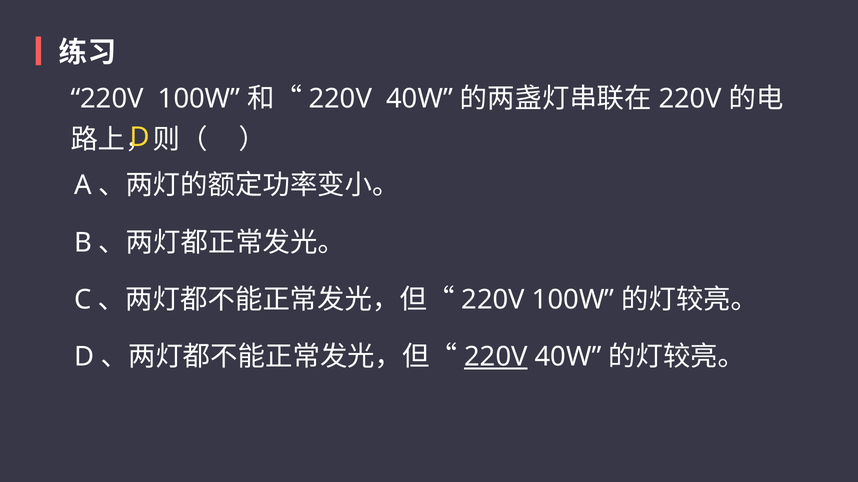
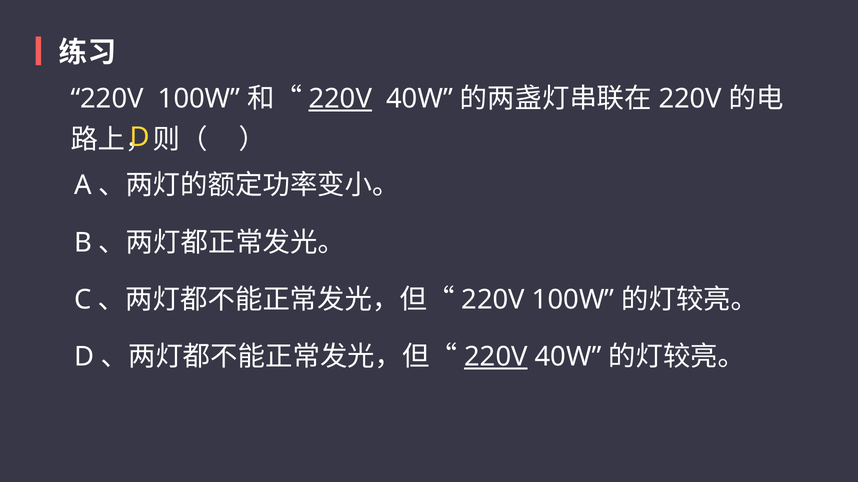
220V underline: none -> present (340, 99)
